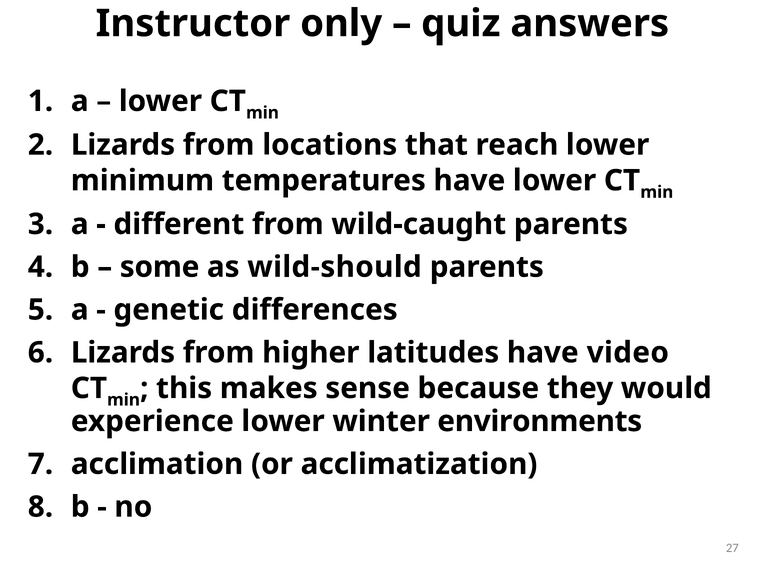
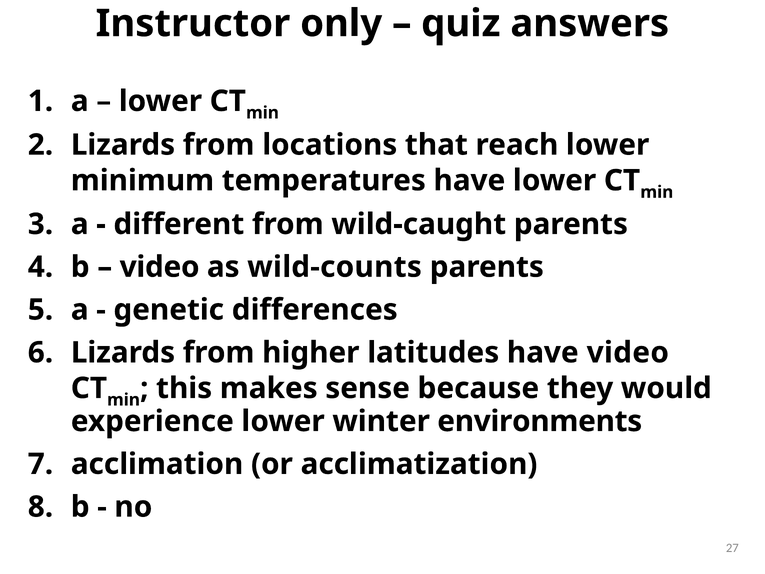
some: some -> video (160, 267)
wild-should: wild-should -> wild-counts (335, 267)
